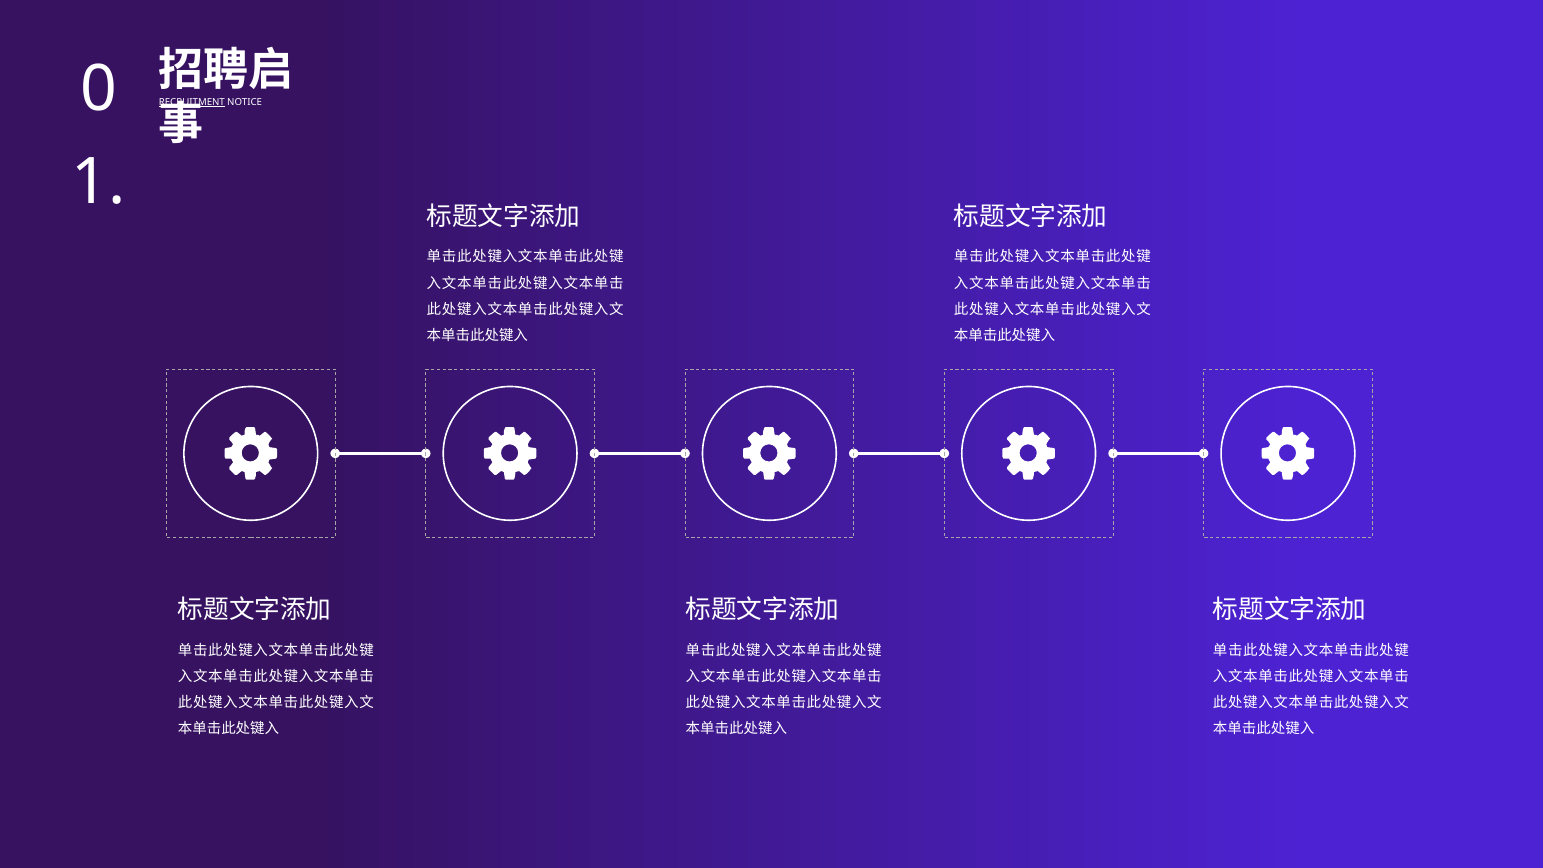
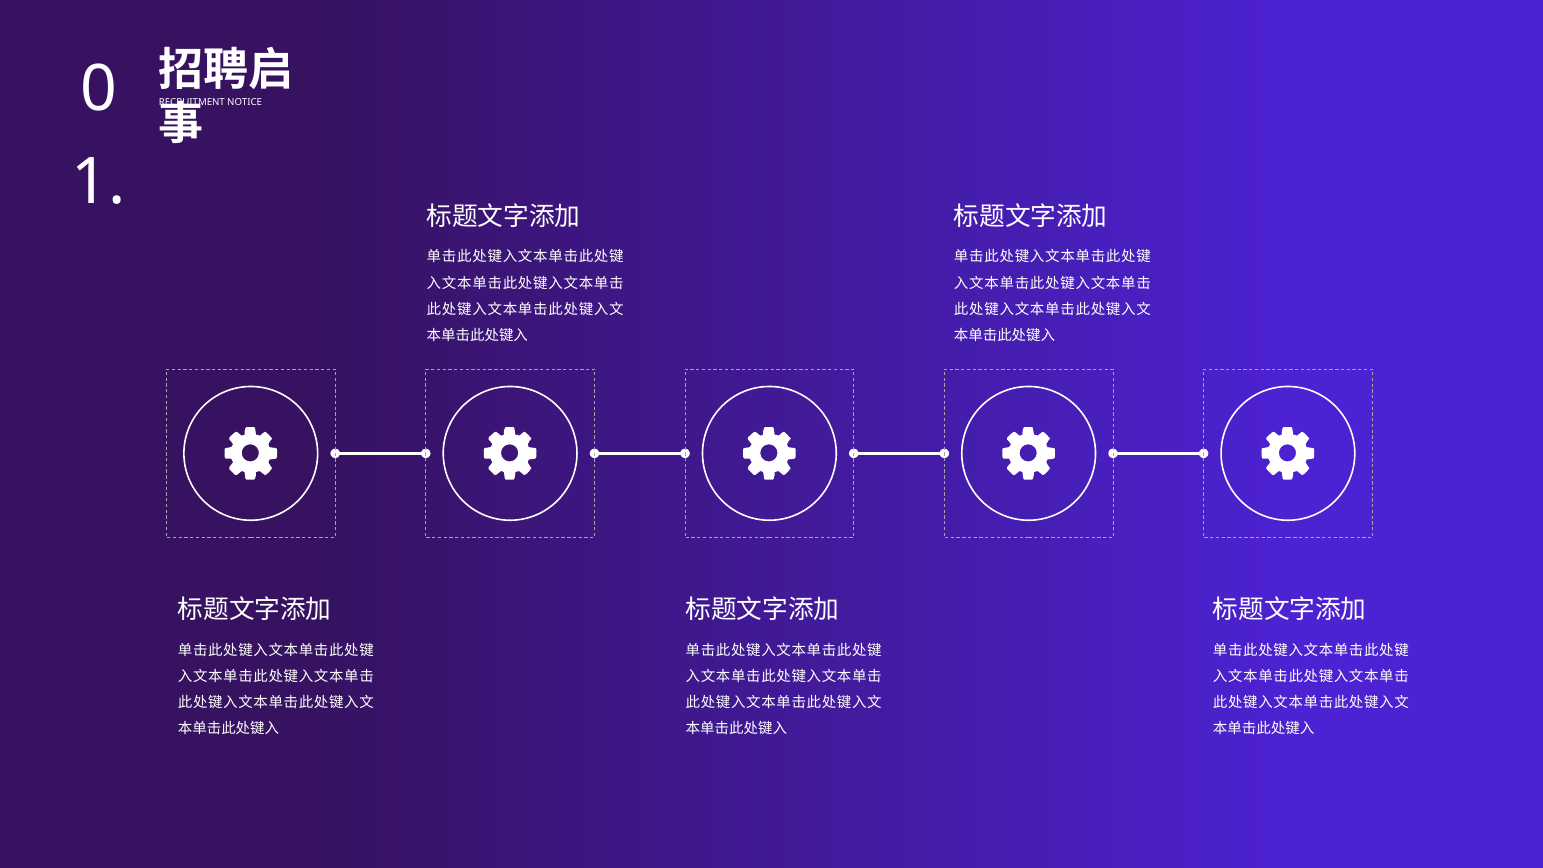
RECRUITMENT underline: present -> none (192, 102)
